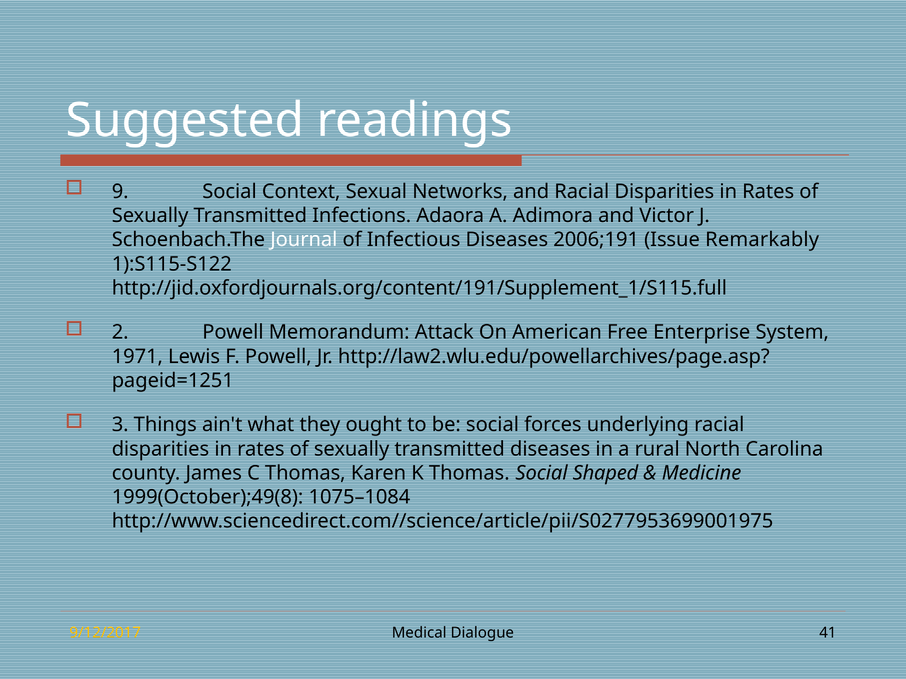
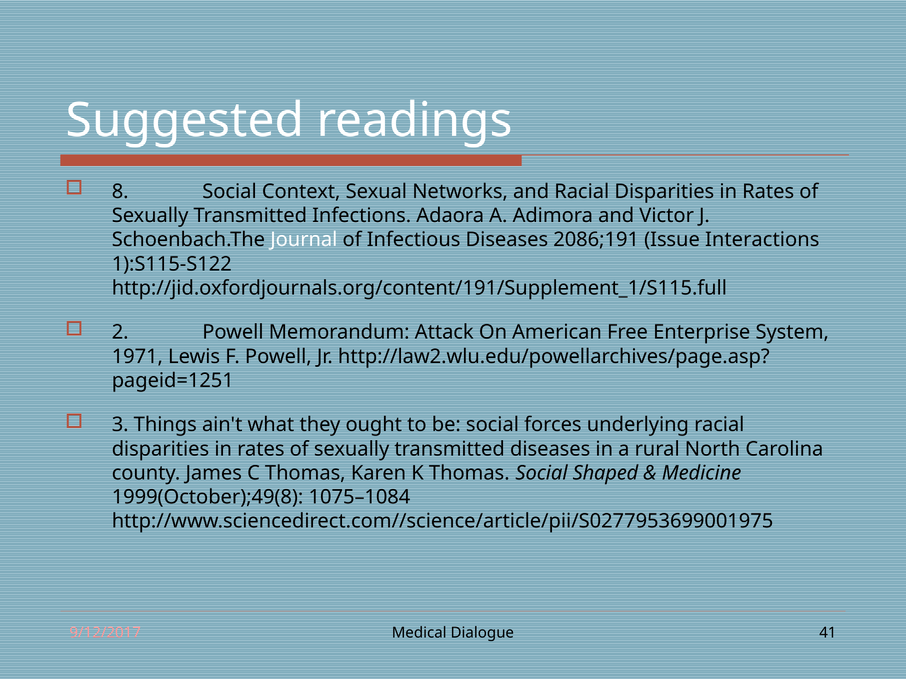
9: 9 -> 8 (120, 192)
2006;191: 2006;191 -> 2086;191 (596, 240)
Remarkably: Remarkably -> Interactions (762, 240)
9/12/2017 colour: yellow -> pink (105, 633)
